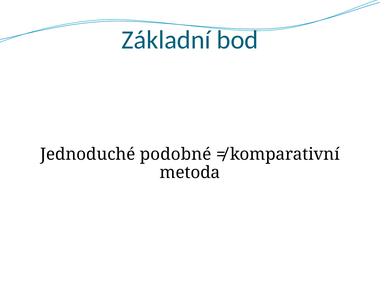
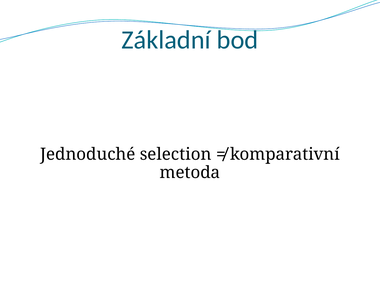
podobné: podobné -> selection (176, 154)
